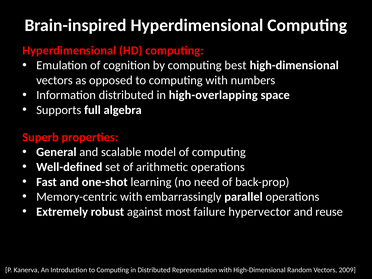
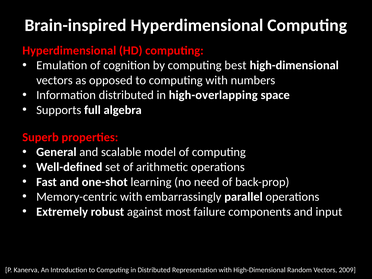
hypervector: hypervector -> components (260, 212)
reuse: reuse -> input (329, 212)
